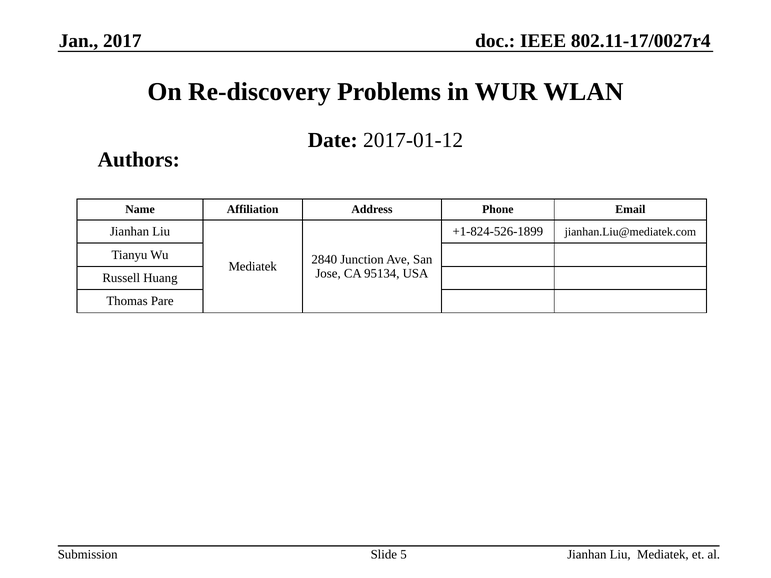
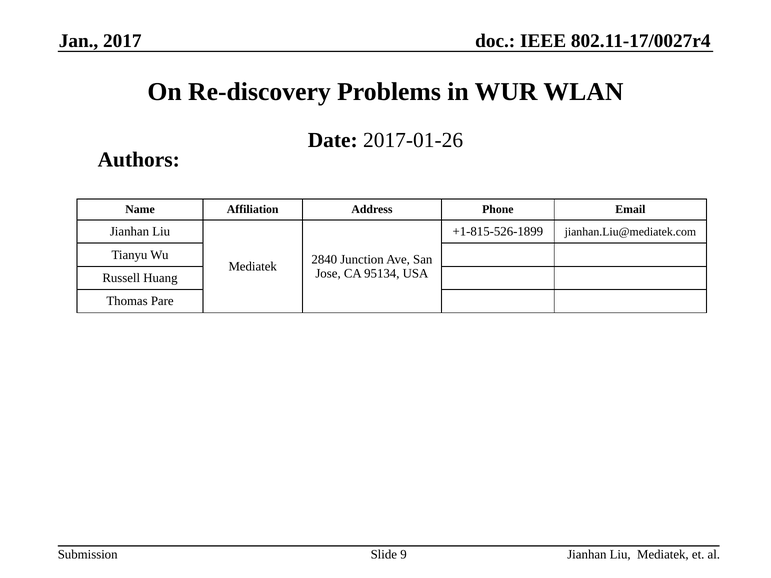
2017-01-12: 2017-01-12 -> 2017-01-26 (413, 140)
+1-824-526-1899: +1-824-526-1899 -> +1-815-526-1899 (498, 232)
5: 5 -> 9 (403, 555)
